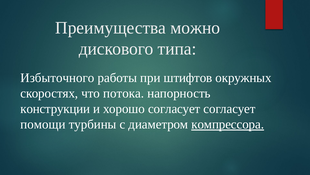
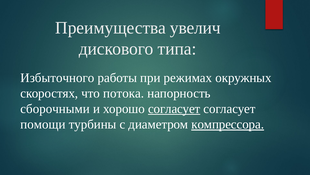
можно: можно -> увелич (195, 28)
штифтов: штифтов -> режимах (188, 78)
конструкции: конструкции -> сборочными (55, 108)
согласует underline: none -> present (174, 108)
